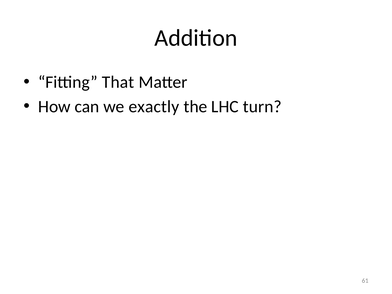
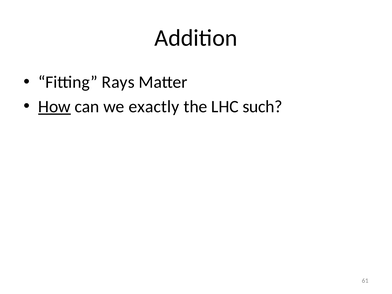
That: That -> Rays (118, 82)
How underline: none -> present (54, 107)
turn: turn -> such (262, 107)
